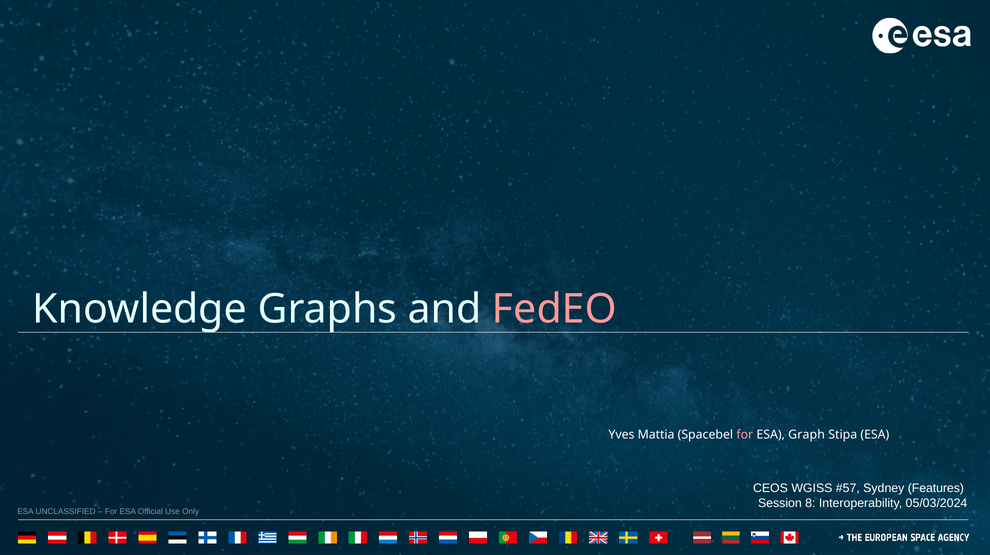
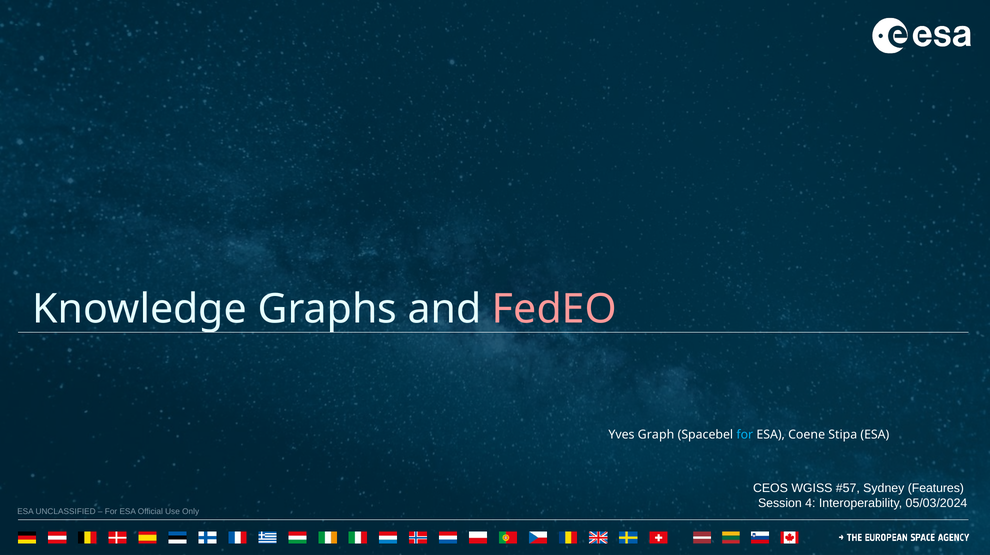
Mattia: Mattia -> Graph (656, 435)
for colour: pink -> light blue (745, 435)
Graph: Graph -> Coene (807, 435)
8: 8 -> 4 (810, 503)
